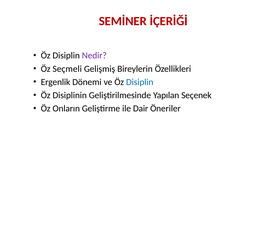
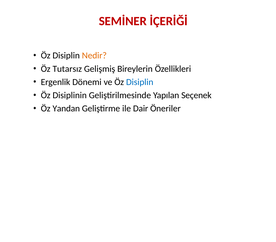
Nedir colour: purple -> orange (94, 56)
Seçmeli: Seçmeli -> Tutarsız (67, 69)
Onların: Onların -> Yandan (66, 109)
